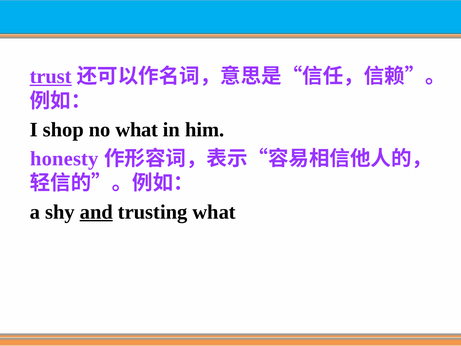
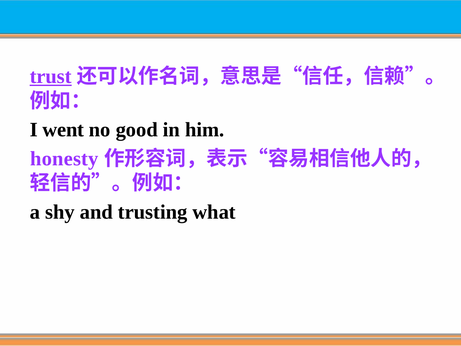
shop: shop -> went (63, 130)
no what: what -> good (137, 130)
and underline: present -> none (96, 212)
